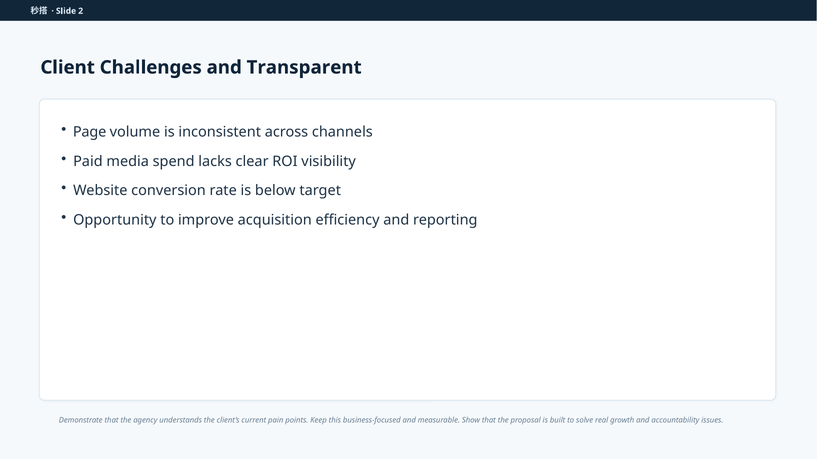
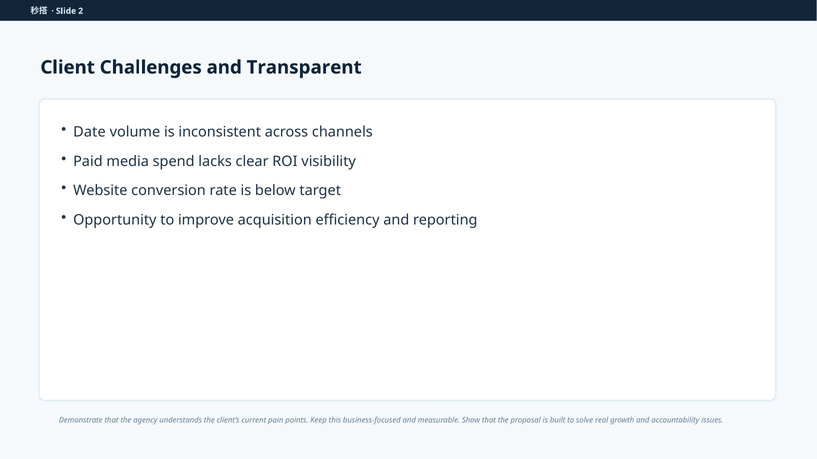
Page: Page -> Date (89, 132)
